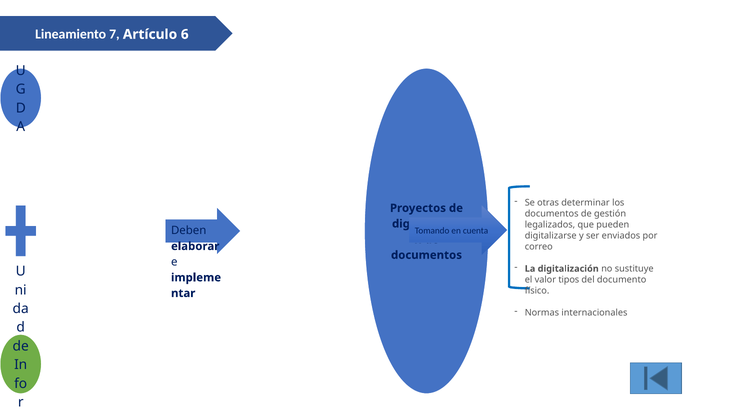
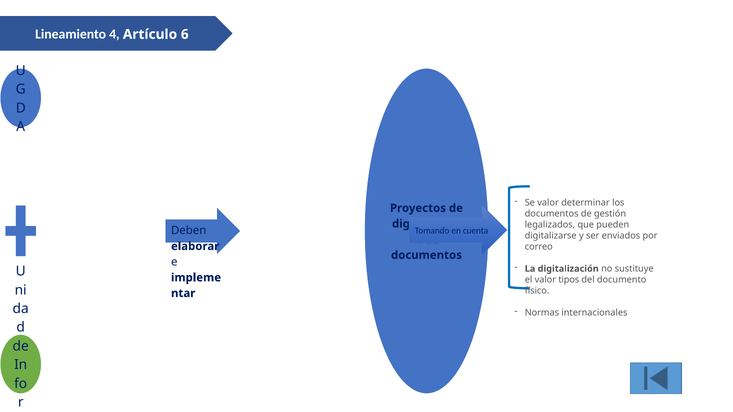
7: 7 -> 4 (114, 34)
Se otras: otras -> valor (548, 203)
